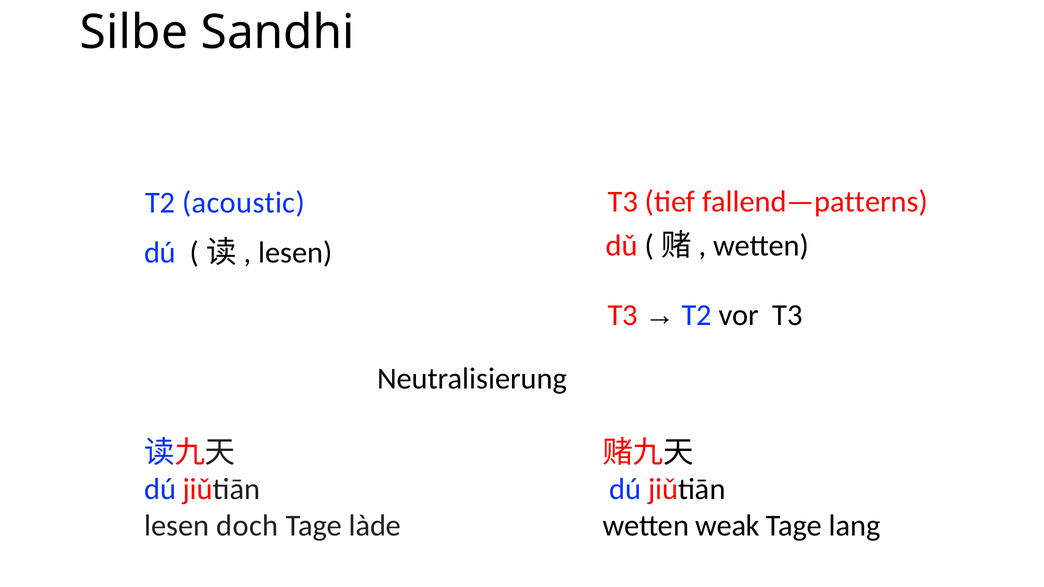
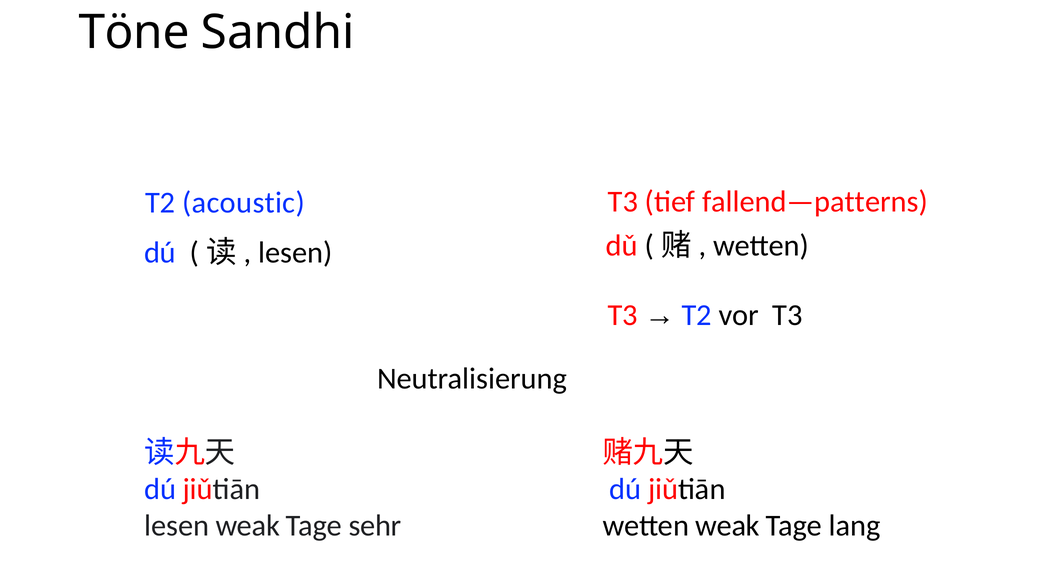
Silbe: Silbe -> Töne (134, 33)
lesen doch: doch -> weak (248, 526)
làde: làde -> sehr (375, 526)
